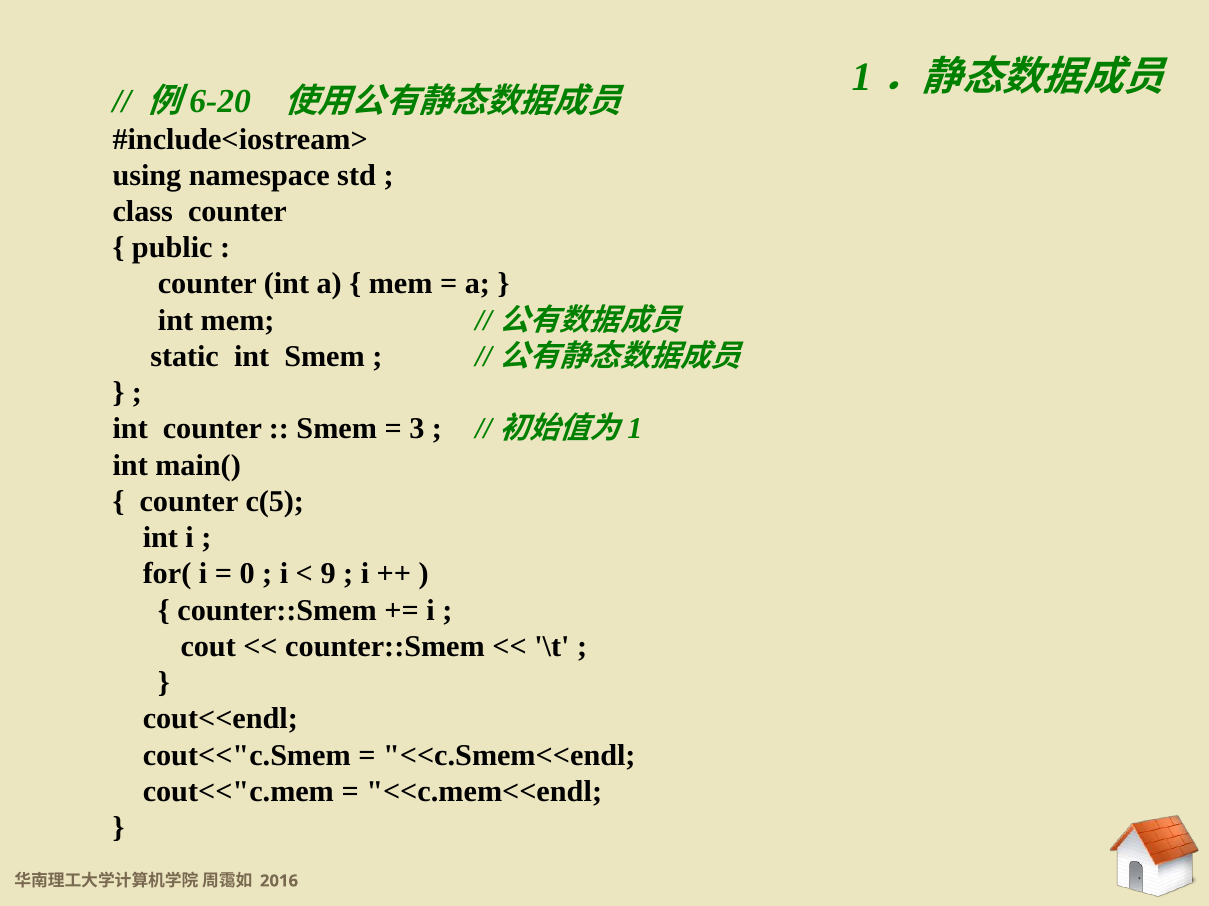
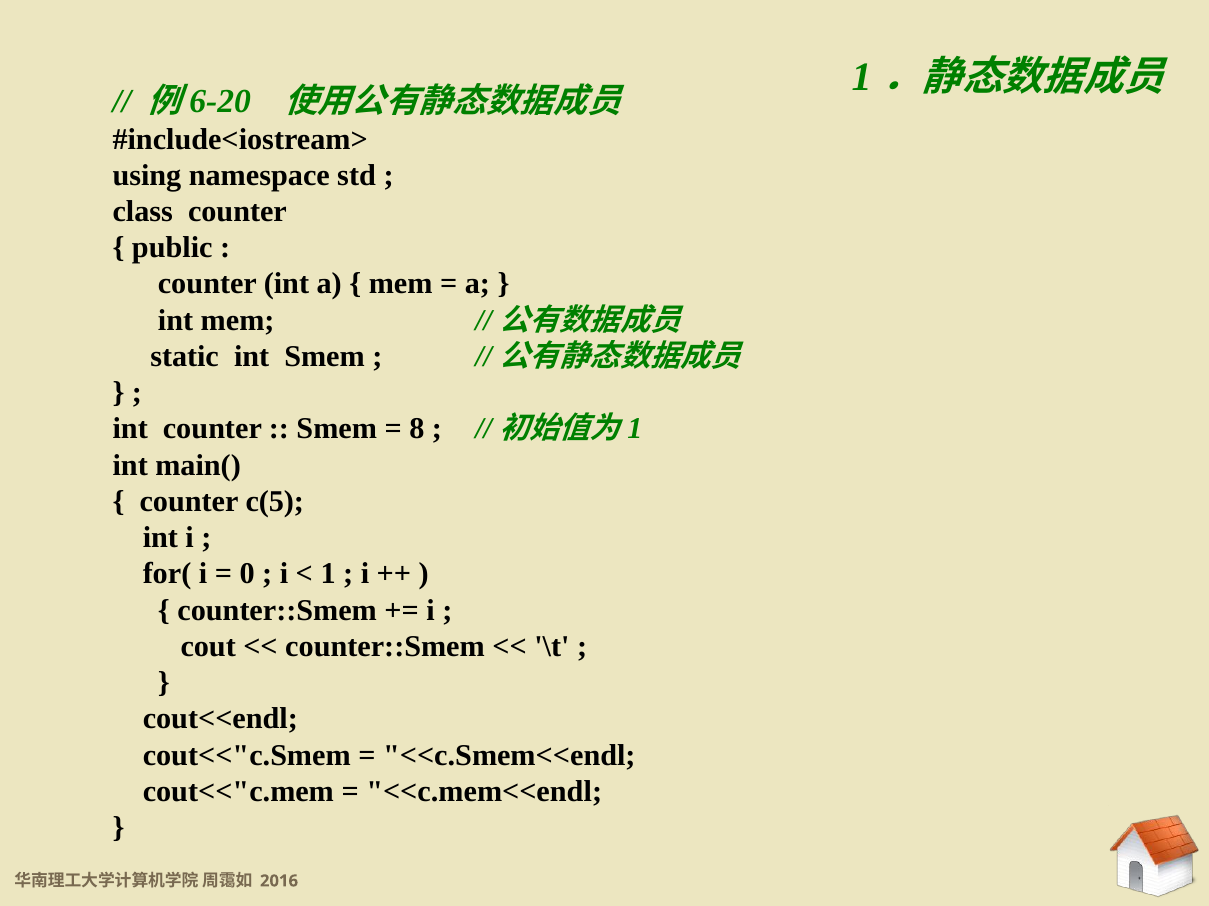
3: 3 -> 8 (417, 429)
9: 9 -> 1 (328, 574)
